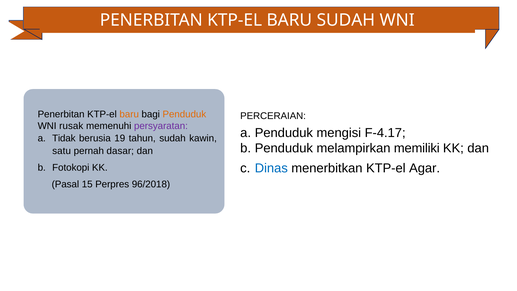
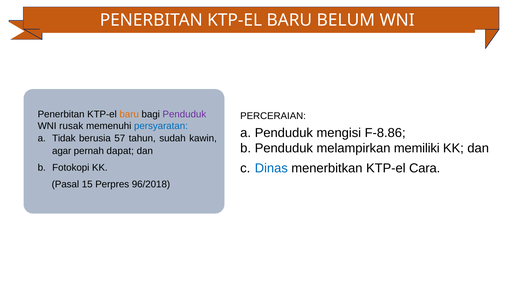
BARU SUDAH: SUDAH -> BELUM (346, 20)
Penduduk colour: orange -> purple (184, 114)
persyaratan colour: purple -> blue (161, 126)
F-4.17: F-4.17 -> F-8.86 (385, 133)
19: 19 -> 57 (120, 138)
satu: satu -> agar (62, 151)
dasar: dasar -> dapat (120, 151)
Agar: Agar -> Cara (425, 168)
